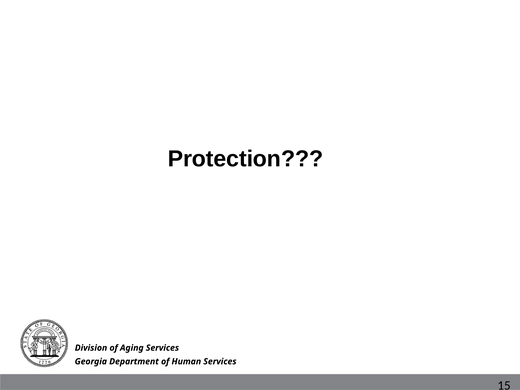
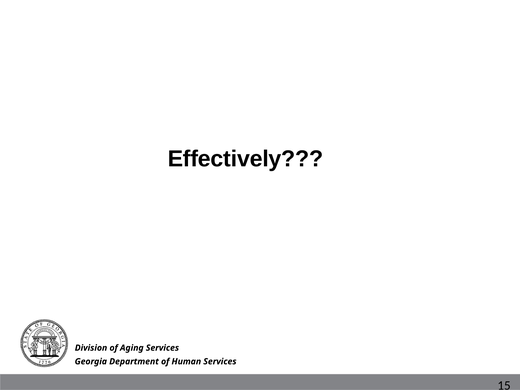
Protection: Protection -> Effectively (245, 159)
